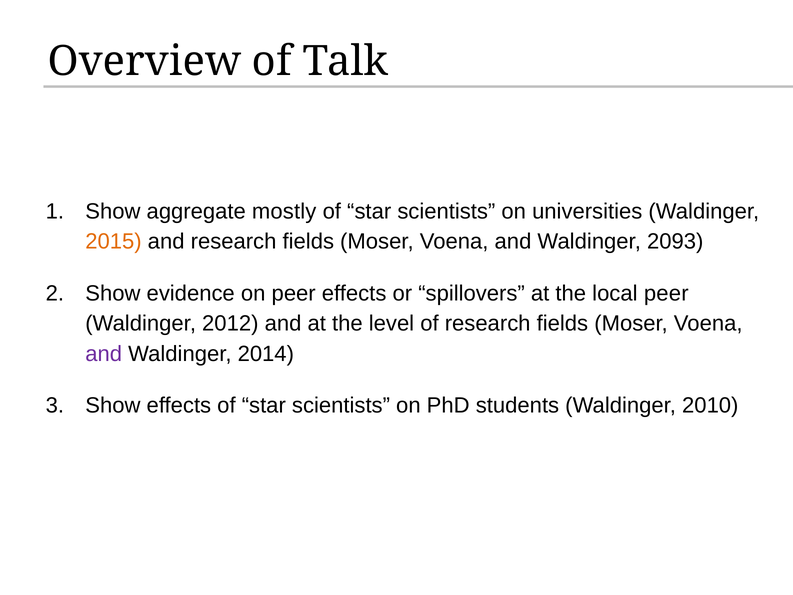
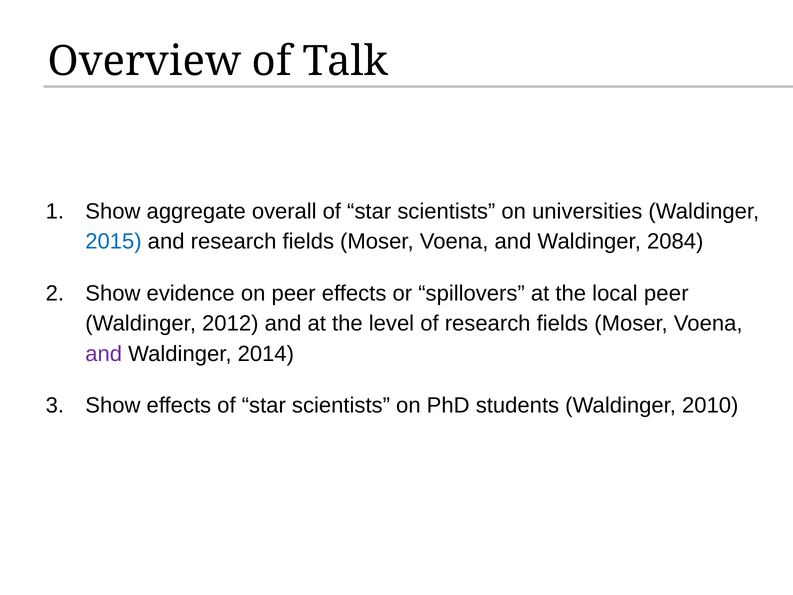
mostly: mostly -> overall (284, 211)
2015 colour: orange -> blue (113, 242)
2093: 2093 -> 2084 (675, 242)
